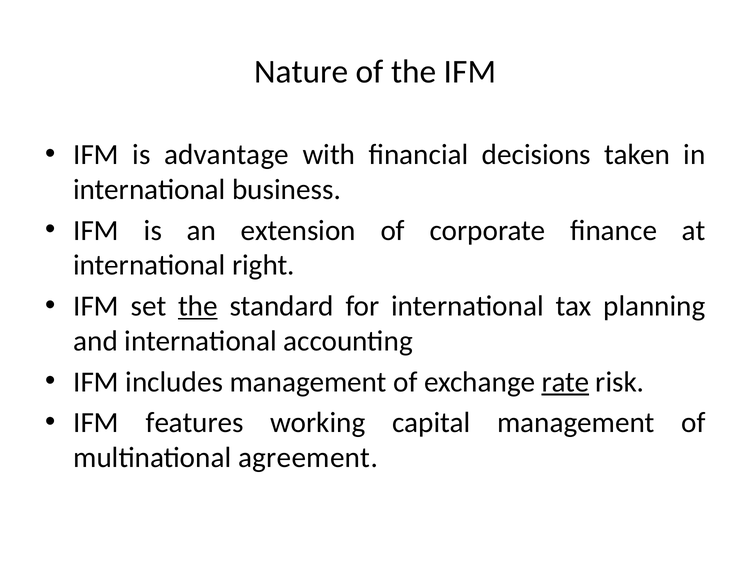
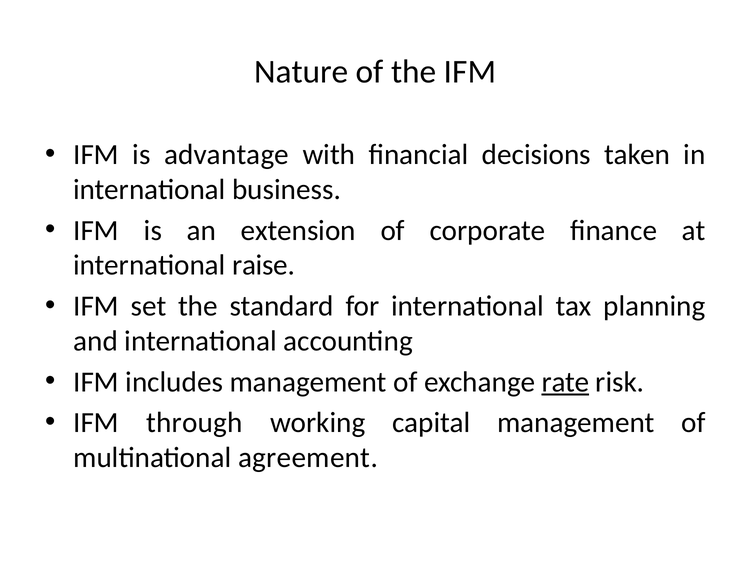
right: right -> raise (264, 265)
the underline: present -> none (198, 306)
features: features -> through (194, 423)
